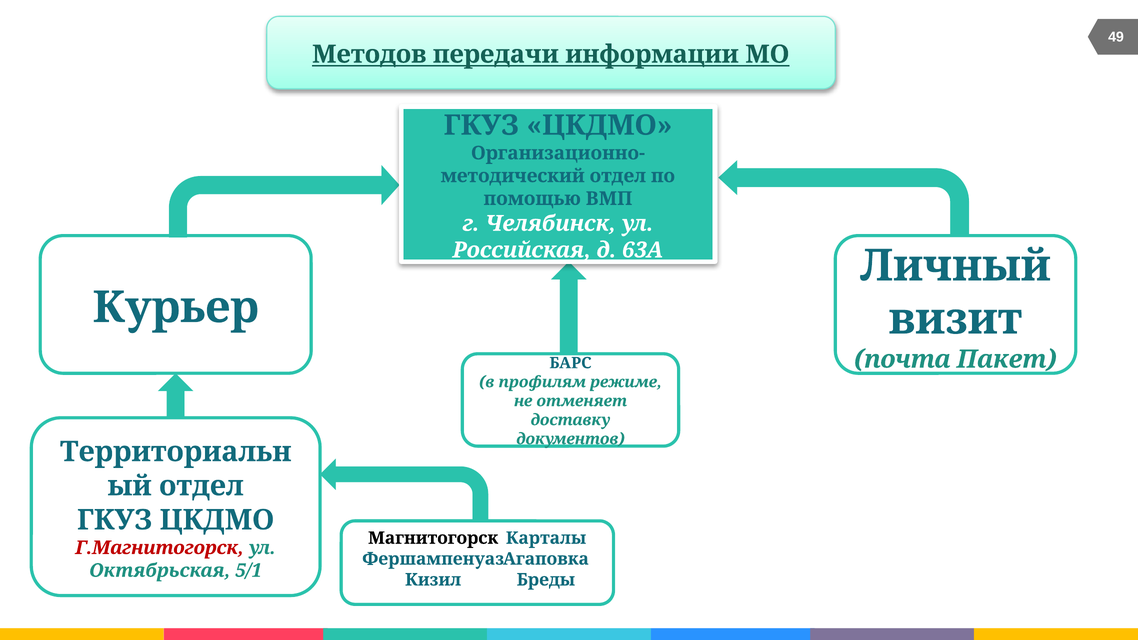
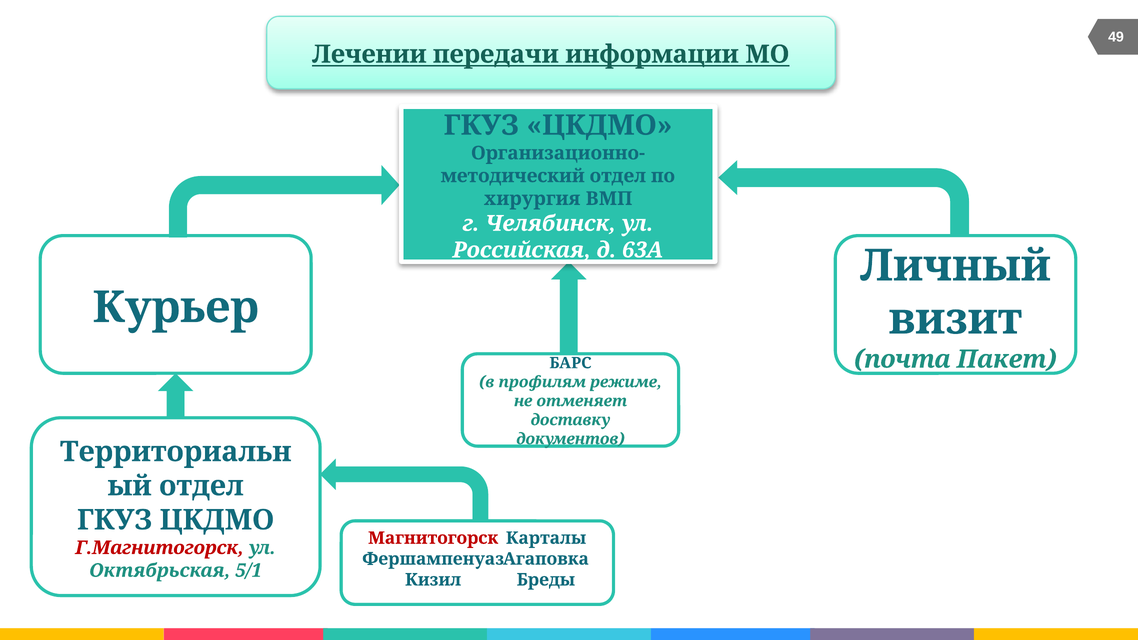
Методов: Методов -> Лечении (369, 54)
помощью: помощью -> хирургия (532, 199)
Магнитогорск colour: black -> red (433, 538)
